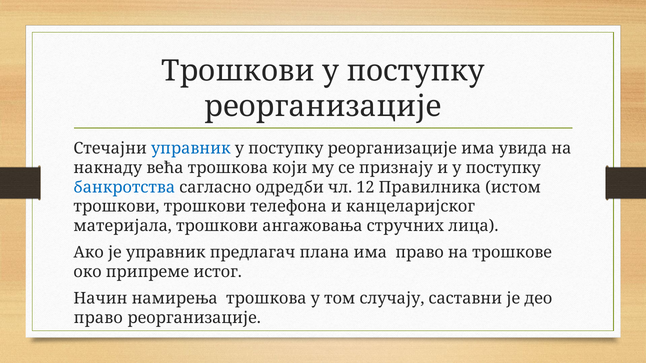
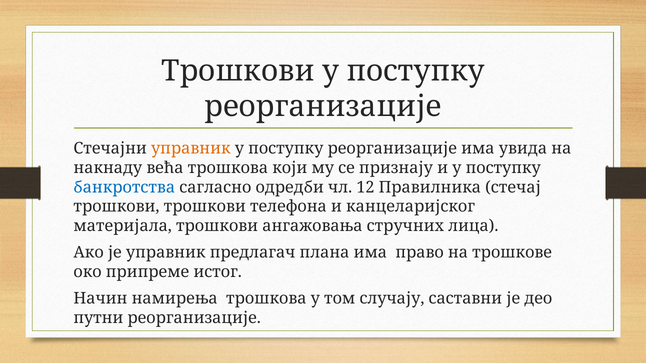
управник colour: blue -> orange (191, 149)
истом: истом -> стечај (513, 187)
право: право -> путни (98, 318)
